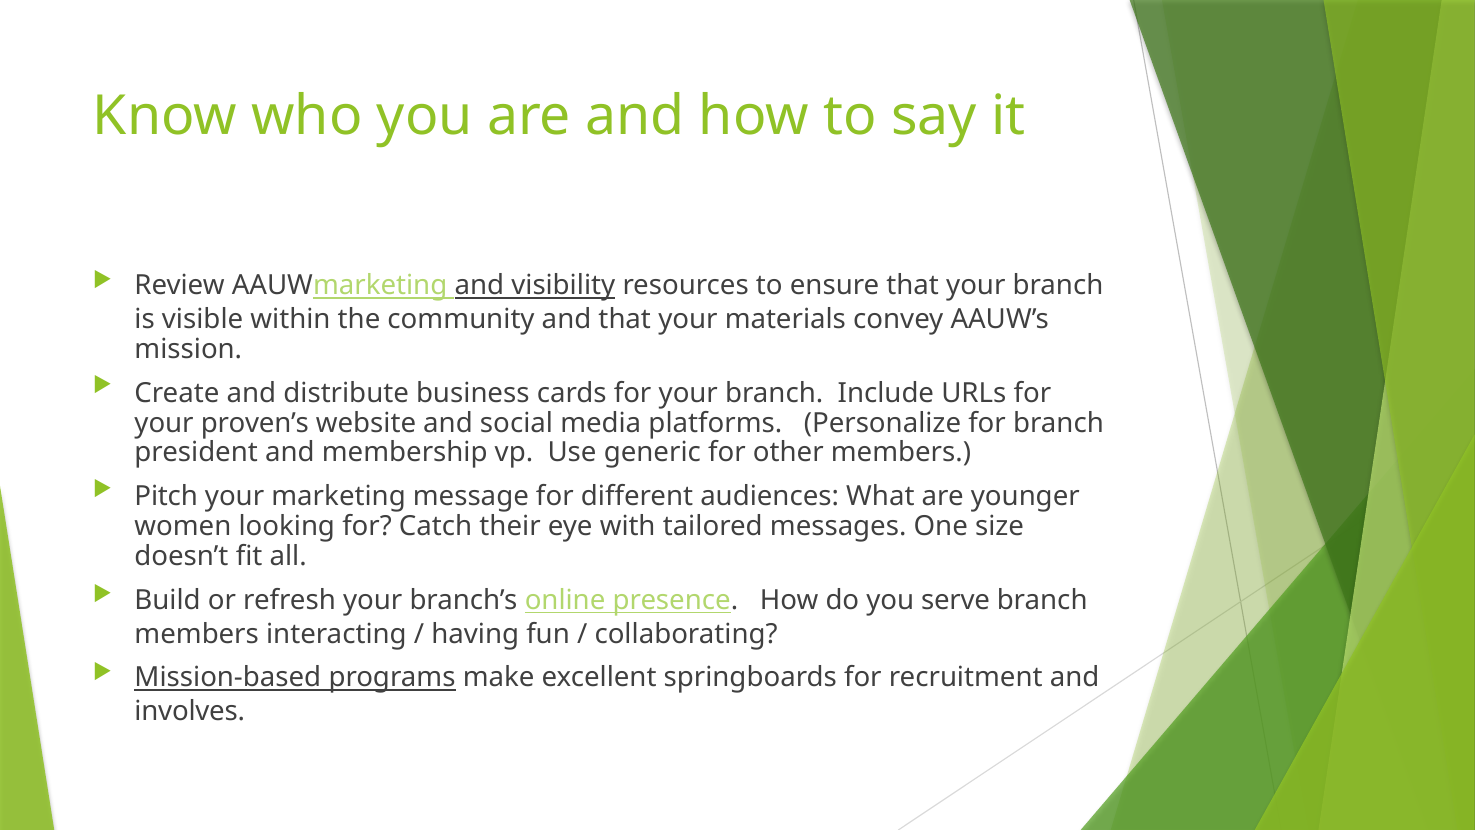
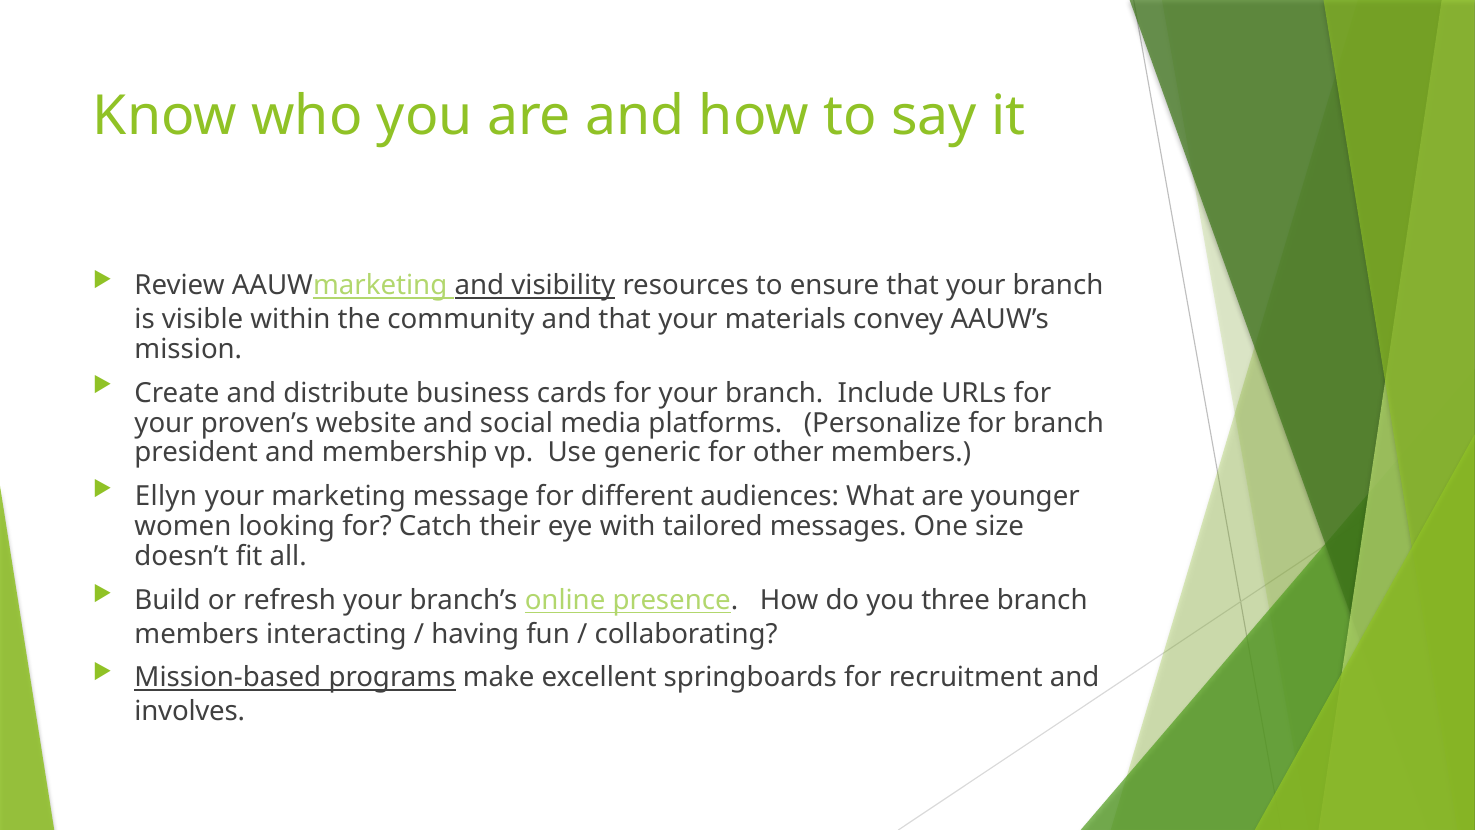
Pitch: Pitch -> Ellyn (166, 496)
serve: serve -> three (956, 600)
